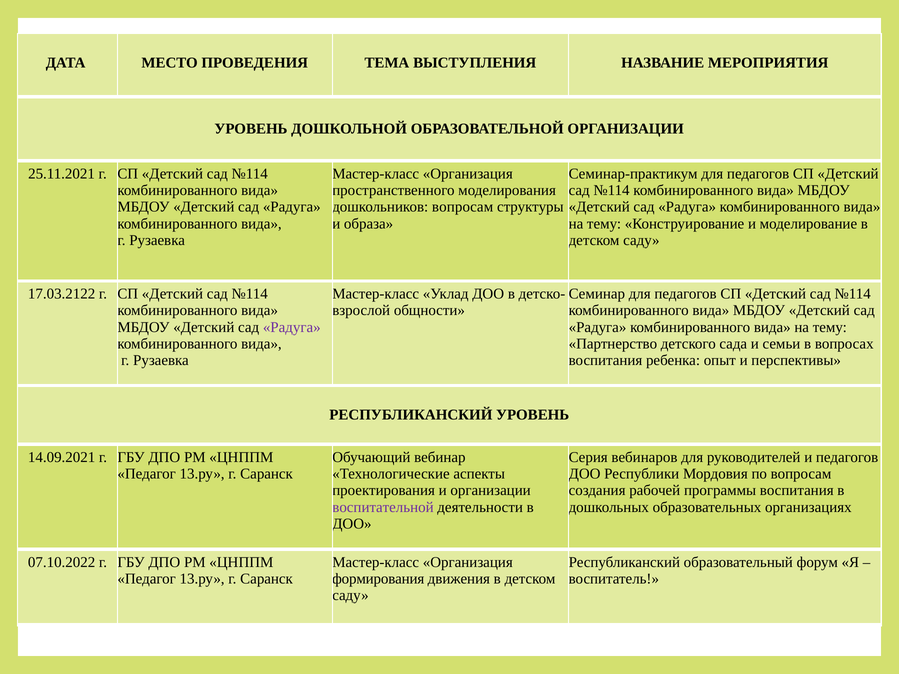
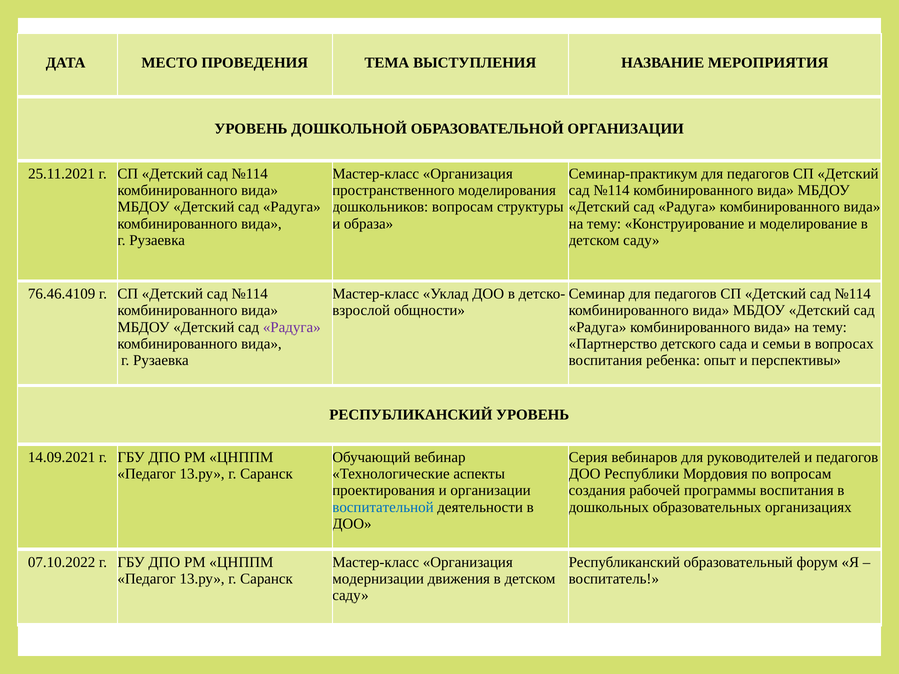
17.03.2122: 17.03.2122 -> 76.46.4109 (62, 294)
воспитательной colour: purple -> blue (383, 507)
формирования: формирования -> модернизации (378, 579)
